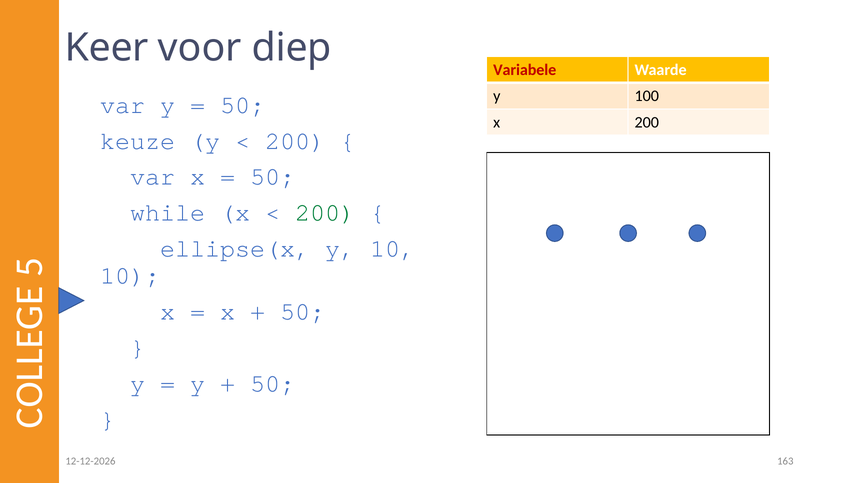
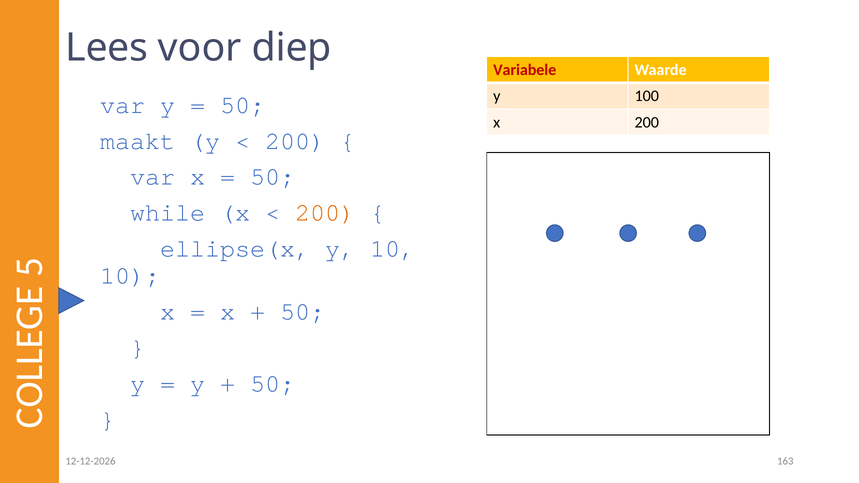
Keer: Keer -> Lees (107, 48)
keuze: keuze -> maakt (138, 141)
200 colour: green -> orange (325, 213)
